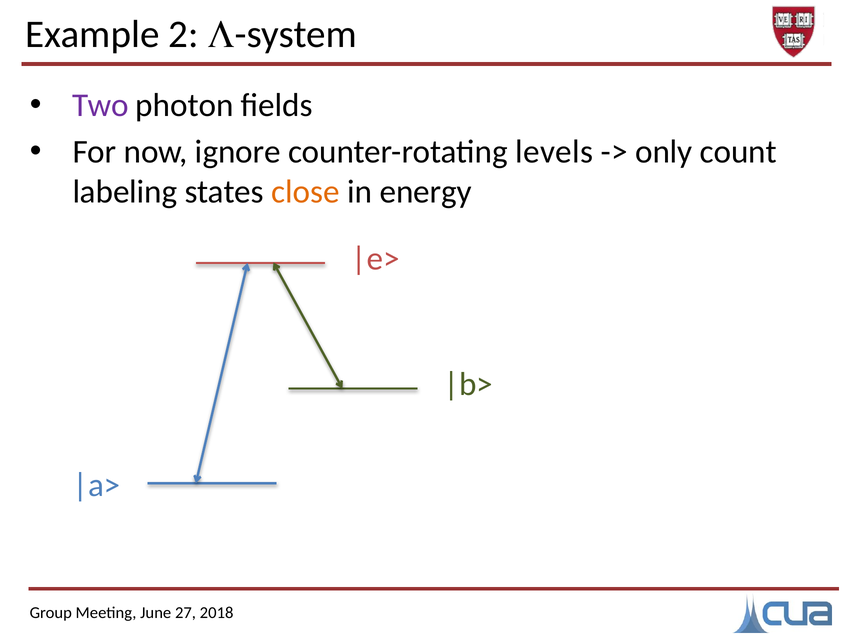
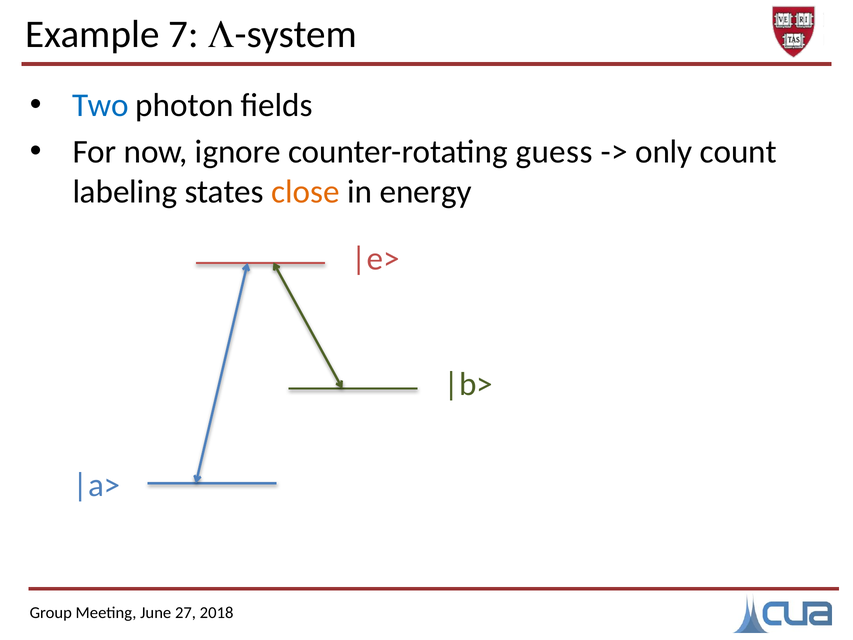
2: 2 -> 7 (183, 34)
Two colour: purple -> blue (100, 105)
levels: levels -> guess (554, 152)
